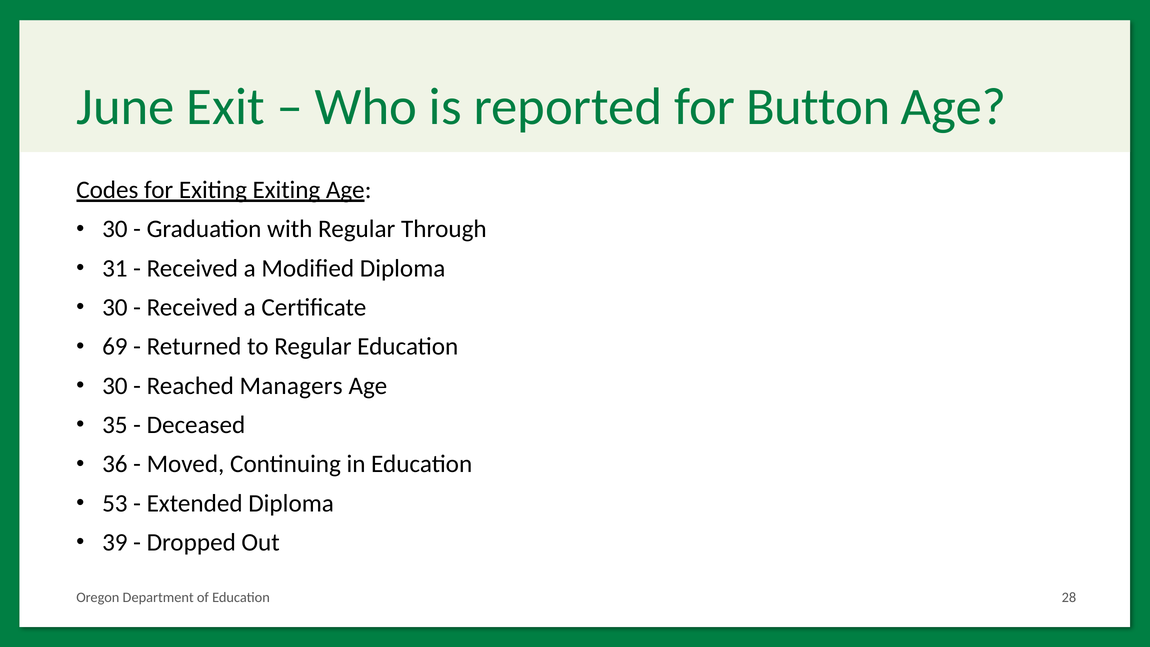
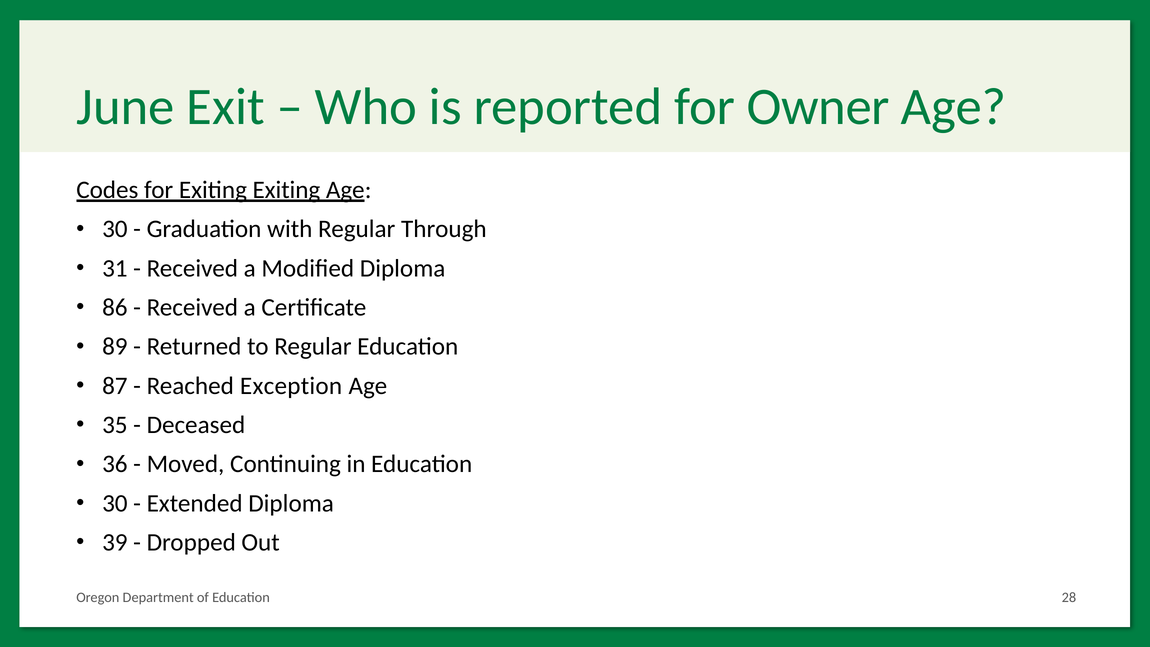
Button: Button -> Owner (818, 107)
30: 30 -> 86 (115, 307)
69: 69 -> 89 (115, 347)
30: 30 -> 87 (115, 386)
Managers: Managers -> Exception (291, 386)
53: 53 -> 30 (115, 503)
